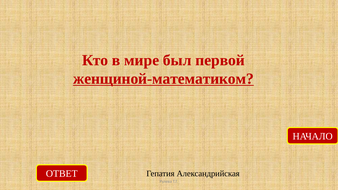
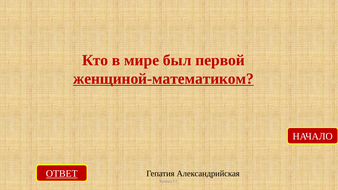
ОТВЕТ underline: none -> present (62, 174)
